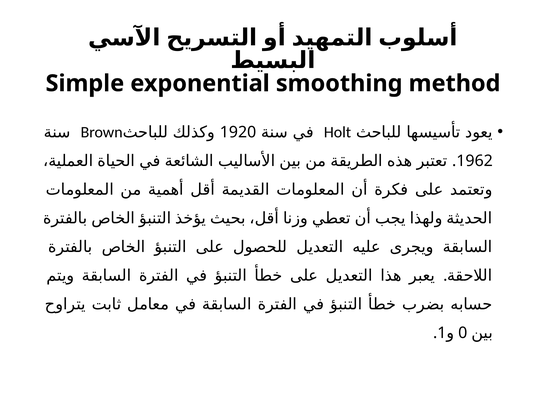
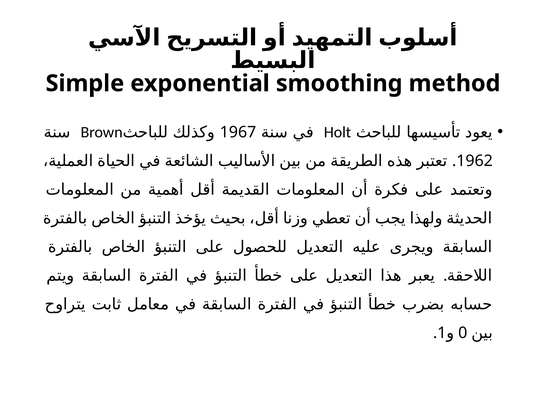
1920: 1920 -> 1967 (238, 132)
